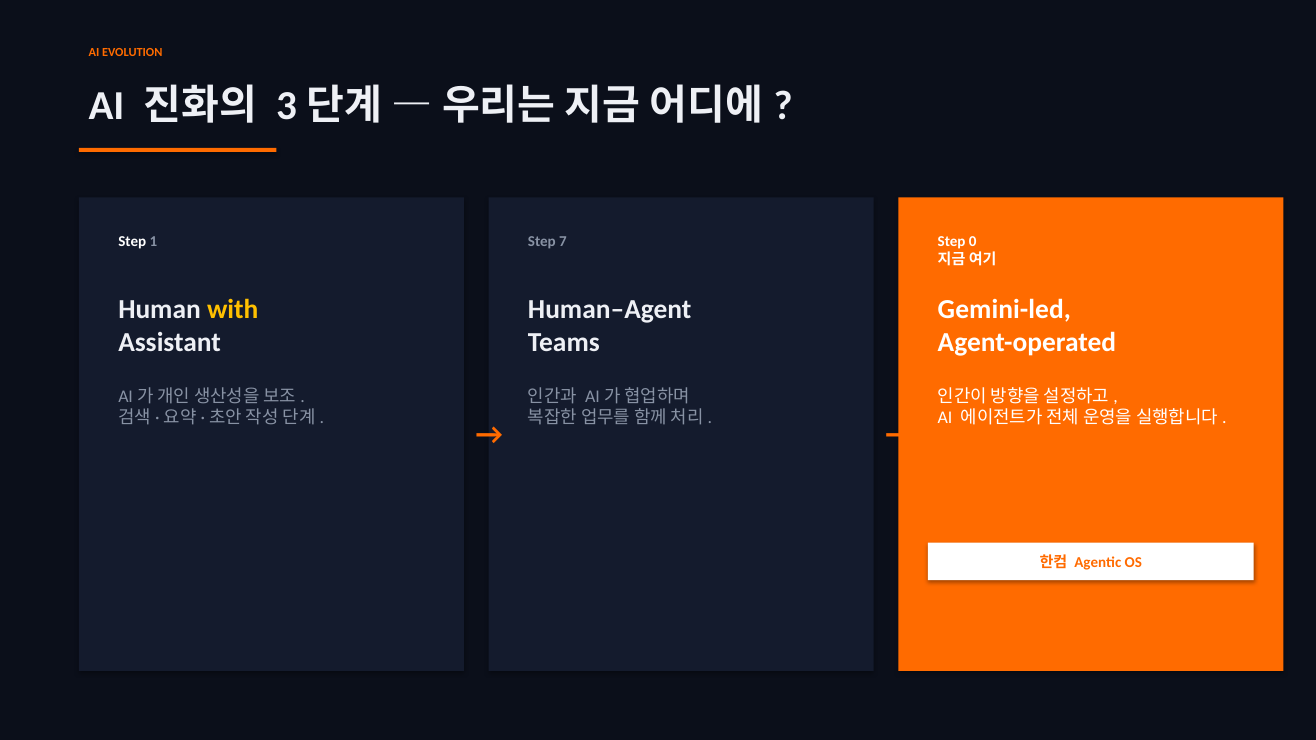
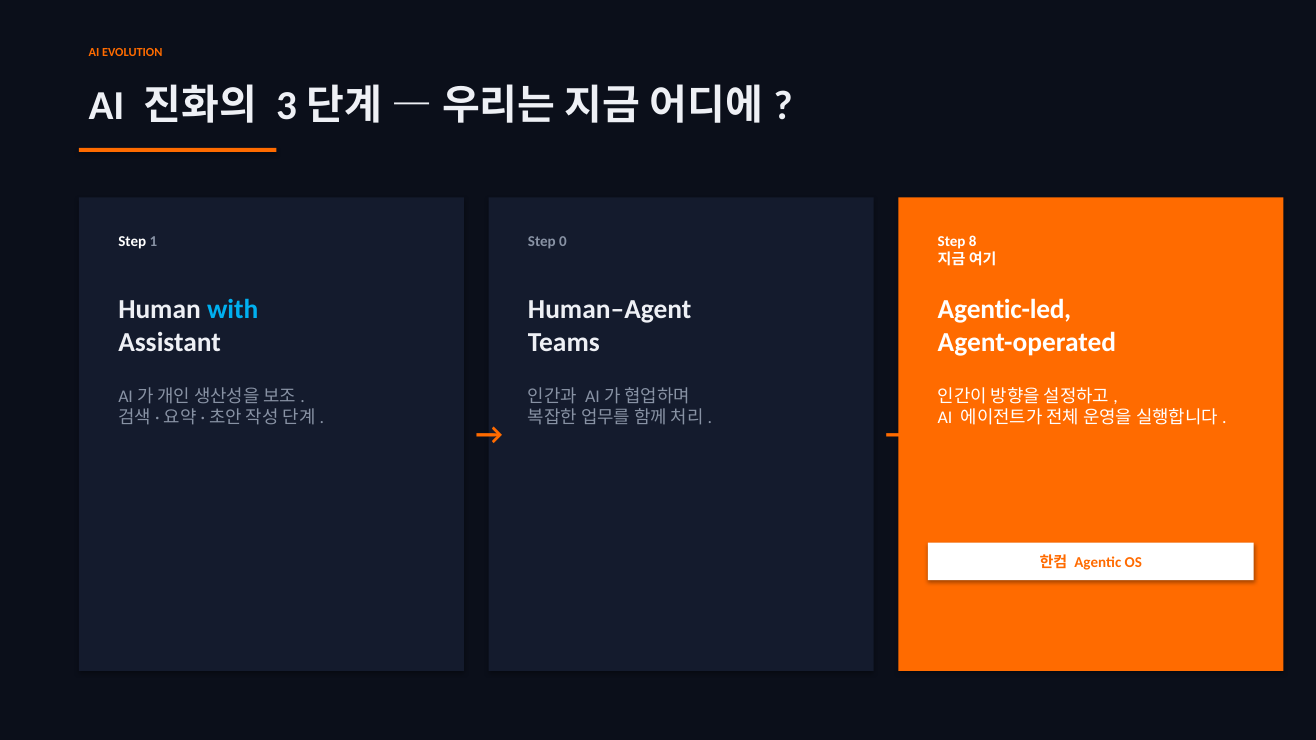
7: 7 -> 0 (563, 242)
0: 0 -> 8 (973, 242)
with colour: yellow -> light blue (233, 310)
Gemini-led: Gemini-led -> Agentic-led (1004, 310)
